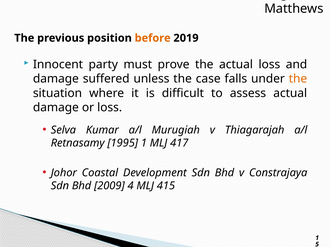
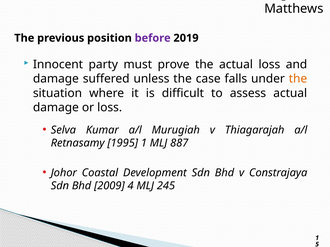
before colour: orange -> purple (153, 38)
417: 417 -> 887 (179, 143)
415: 415 -> 245 (166, 186)
